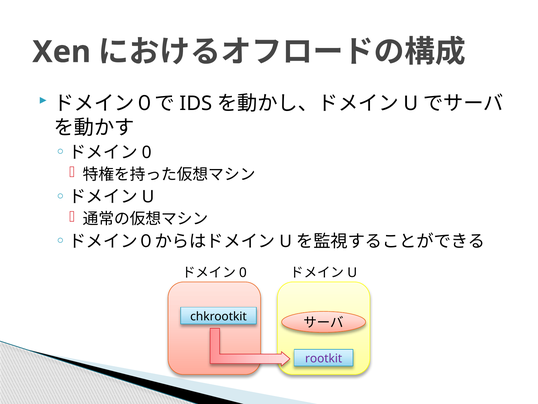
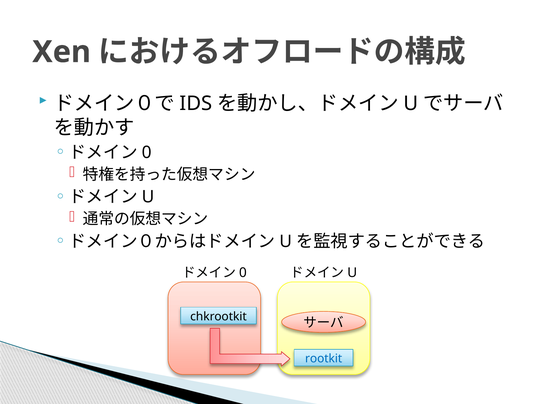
rootkit colour: purple -> blue (324, 358)
